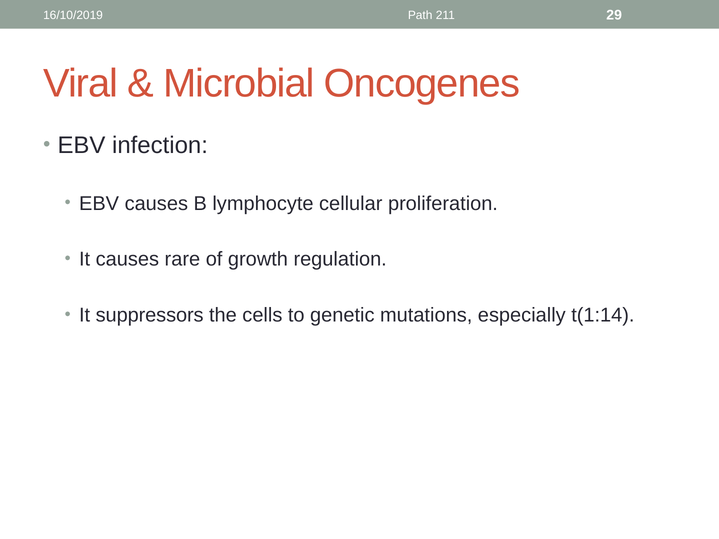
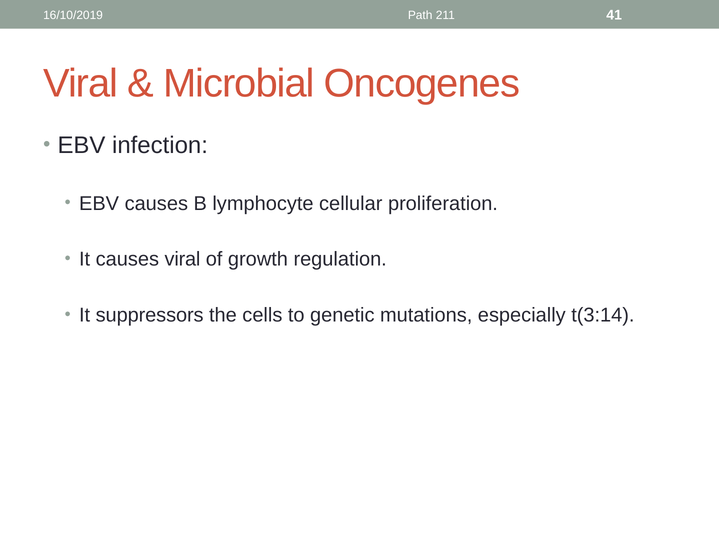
29: 29 -> 41 (614, 15)
causes rare: rare -> viral (183, 259)
t(1:14: t(1:14 -> t(3:14 (603, 315)
